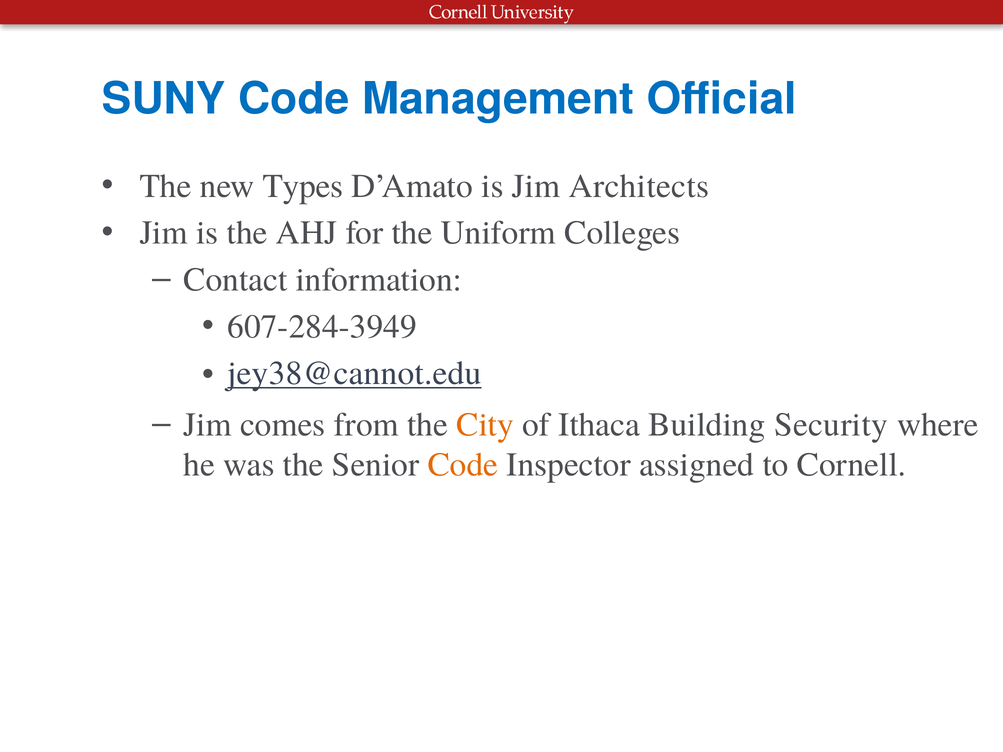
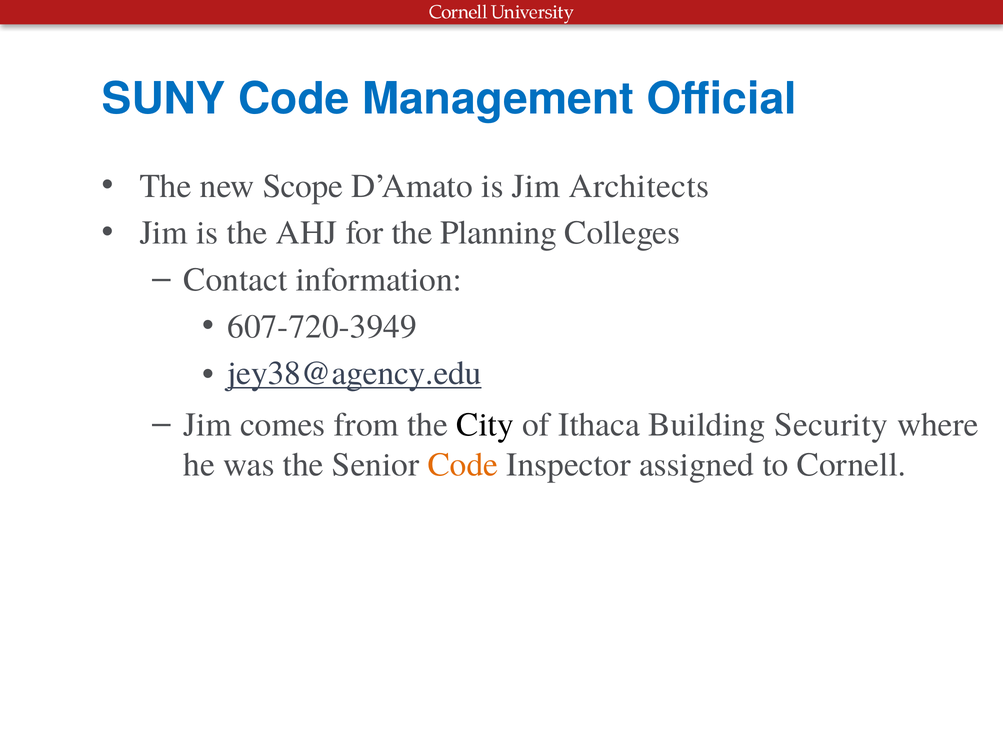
Types: Types -> Scope (303, 186)
Uniform: Uniform -> Planning (498, 233)
607-284-3949: 607-284-3949 -> 607-720-3949 (322, 327)
jey38@cannot.edu: jey38@cannot.edu -> jey38@agency.edu (354, 373)
City colour: orange -> black (485, 425)
